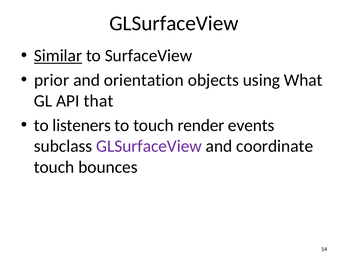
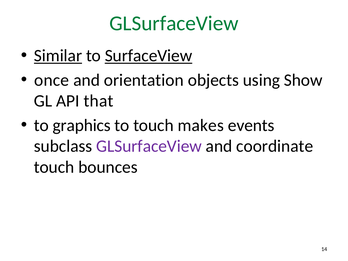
GLSurfaceView colour: black -> green (174, 23)
SurfaceView underline: none -> present (148, 56)
prior: prior -> once (52, 80)
What: What -> Show (303, 80)
listeners: listeners -> graphics (82, 125)
render: render -> makes (201, 125)
